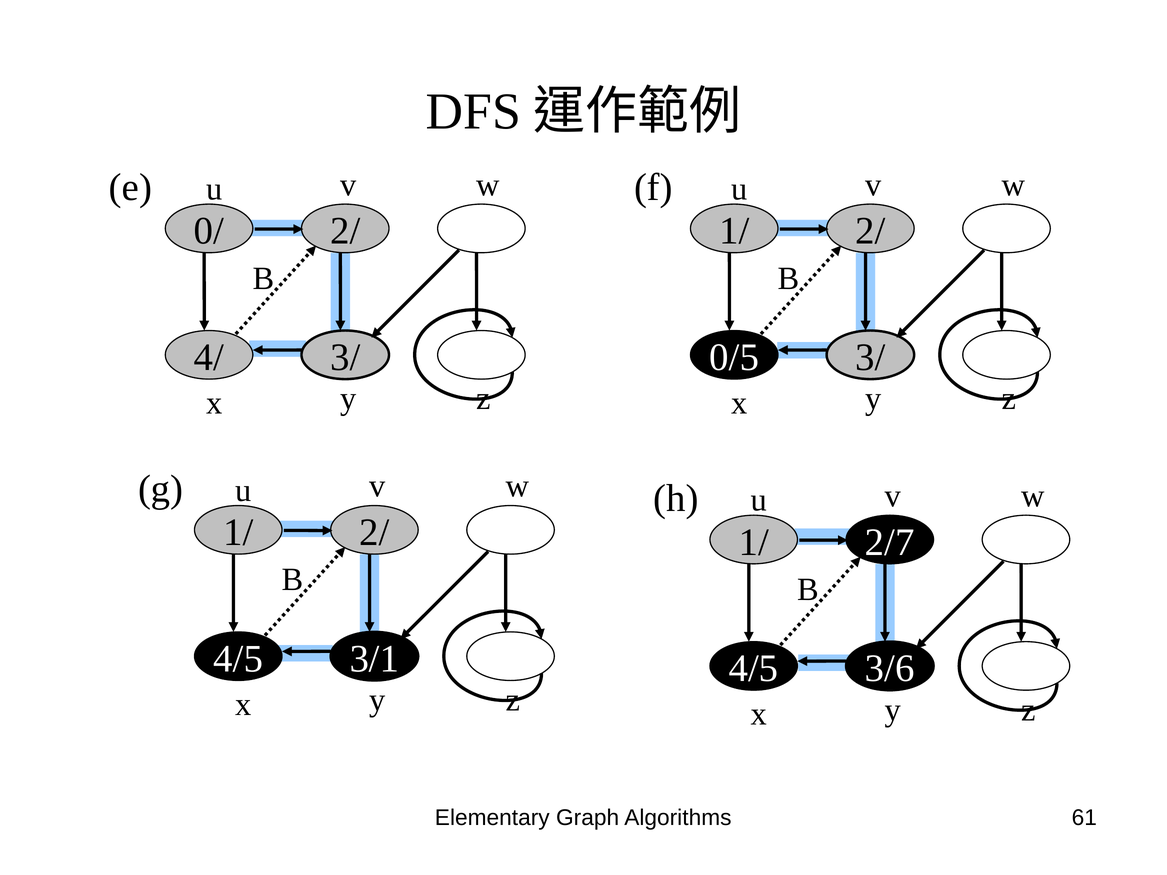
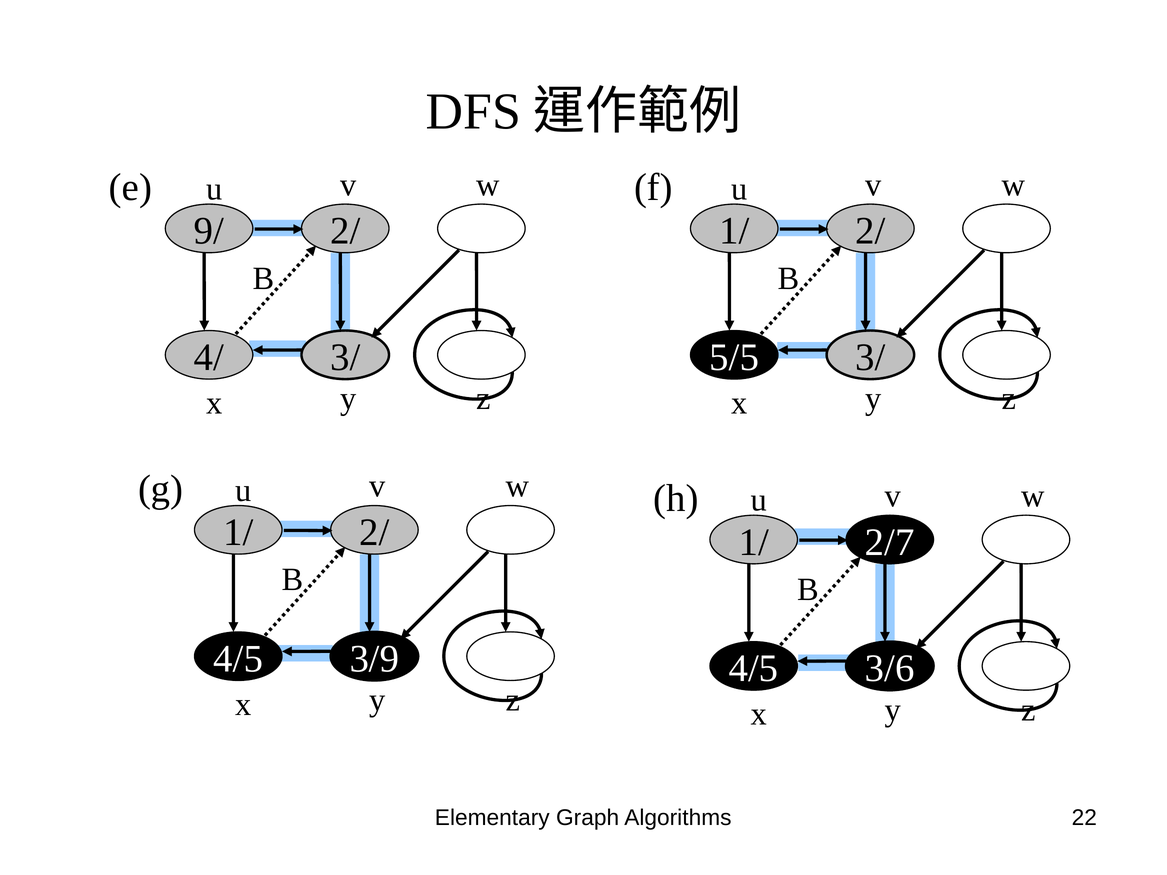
0/: 0/ -> 9/ (209, 231)
0/5: 0/5 -> 5/5 (734, 358)
3/1: 3/1 -> 3/9 (374, 659)
61: 61 -> 22 (1084, 818)
